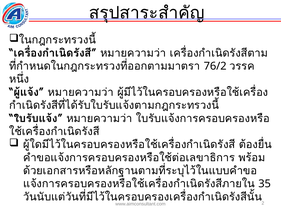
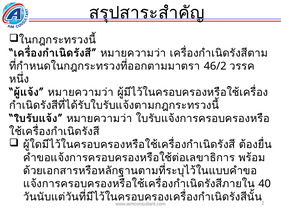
76/2: 76/2 -> 46/2 (215, 66)
35: 35 -> 40 (265, 184)
